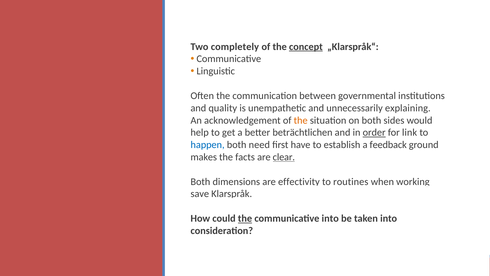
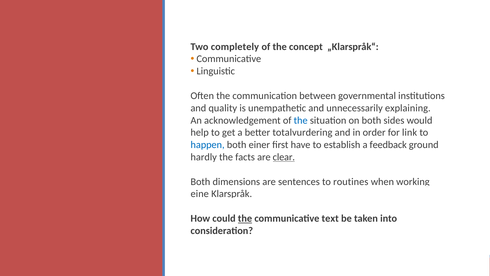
concept underline: present -> none (306, 47)
the colour: orange -> blue (301, 120)
beträchtlichen: beträchtlichen -> totalvurdering (302, 132)
order underline: present -> none (374, 132)
need: need -> einer (259, 145)
makes: makes -> hardly (204, 157)
effectivity: effectivity -> sentences (299, 181)
save: save -> eine (200, 194)
communicative into: into -> text (330, 218)
